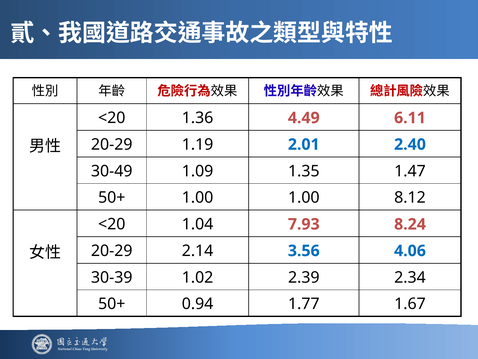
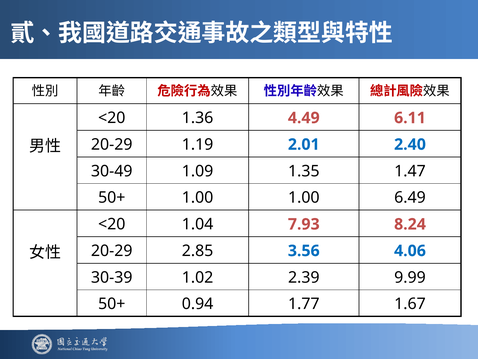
8.12: 8.12 -> 6.49 (410, 197)
2.14: 2.14 -> 2.85 (198, 251)
2.34: 2.34 -> 9.99 (410, 277)
